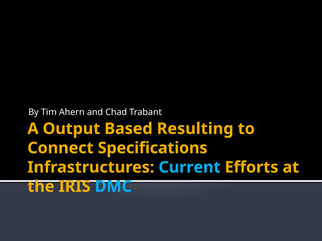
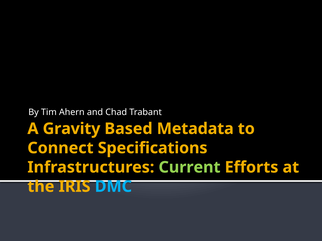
Output: Output -> Gravity (72, 129)
Resulting: Resulting -> Metadata (195, 129)
Current colour: light blue -> light green (190, 168)
